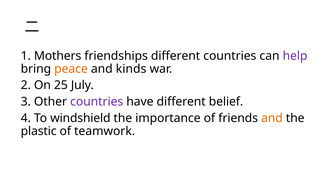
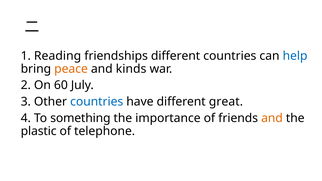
Mothers: Mothers -> Reading (58, 56)
help colour: purple -> blue (295, 56)
25: 25 -> 60 (61, 85)
countries colour: purple -> blue (97, 102)
belief: belief -> great (226, 102)
windshield: windshield -> something (80, 118)
teamwork: teamwork -> telephone (105, 131)
